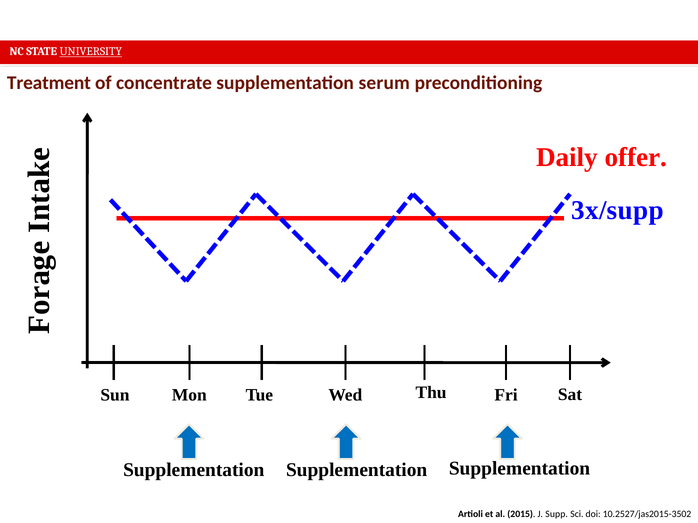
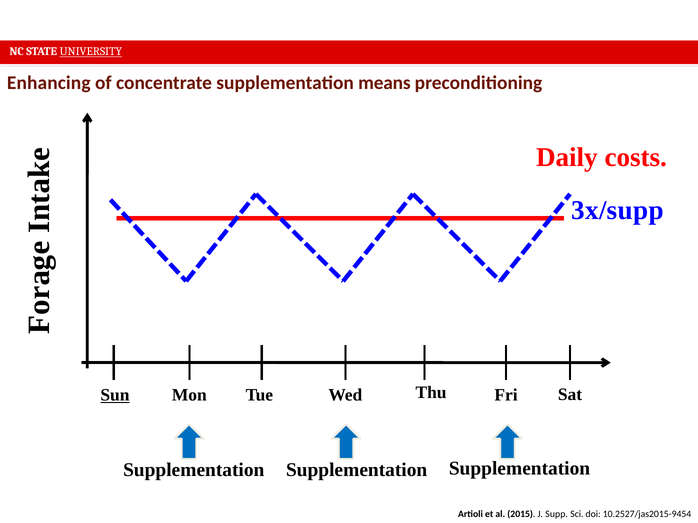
Treatment: Treatment -> Enhancing (49, 83)
serum: serum -> means (384, 83)
offer: offer -> costs (636, 158)
Sun underline: none -> present (115, 395)
10.2527/jas2015-3502: 10.2527/jas2015-3502 -> 10.2527/jas2015-9454 (647, 515)
